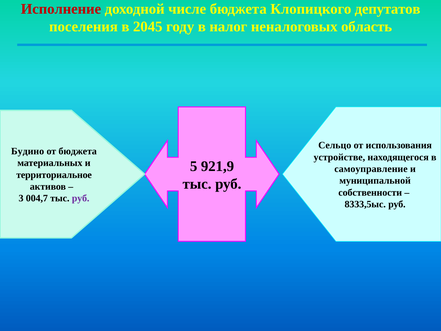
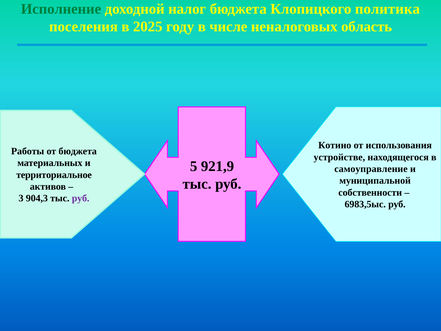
Исполнение colour: red -> green (61, 9)
числе: числе -> налог (187, 9)
депутатов: депутатов -> политика (387, 9)
2045: 2045 -> 2025 (148, 27)
налог: налог -> числе (228, 27)
Сельцо: Сельцо -> Котино (335, 145)
Будино: Будино -> Работы (28, 151)
004,7: 004,7 -> 904,3 (37, 198)
8333,5ыс: 8333,5ыс -> 6983,5ыс (365, 204)
